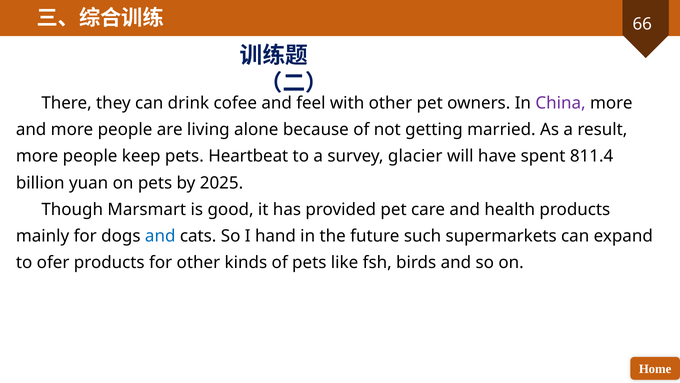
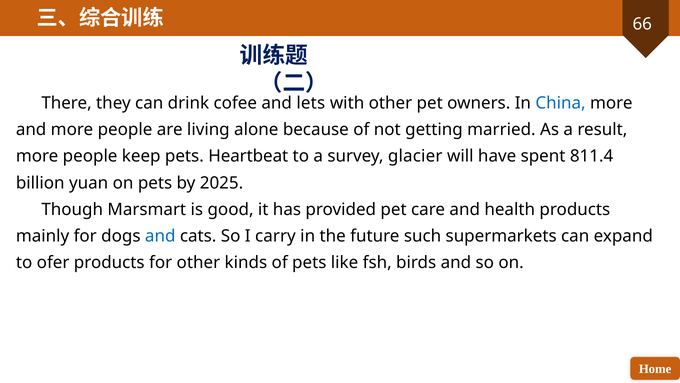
feel: feel -> lets (311, 103)
China colour: purple -> blue (560, 103)
hand: hand -> carry (275, 236)
